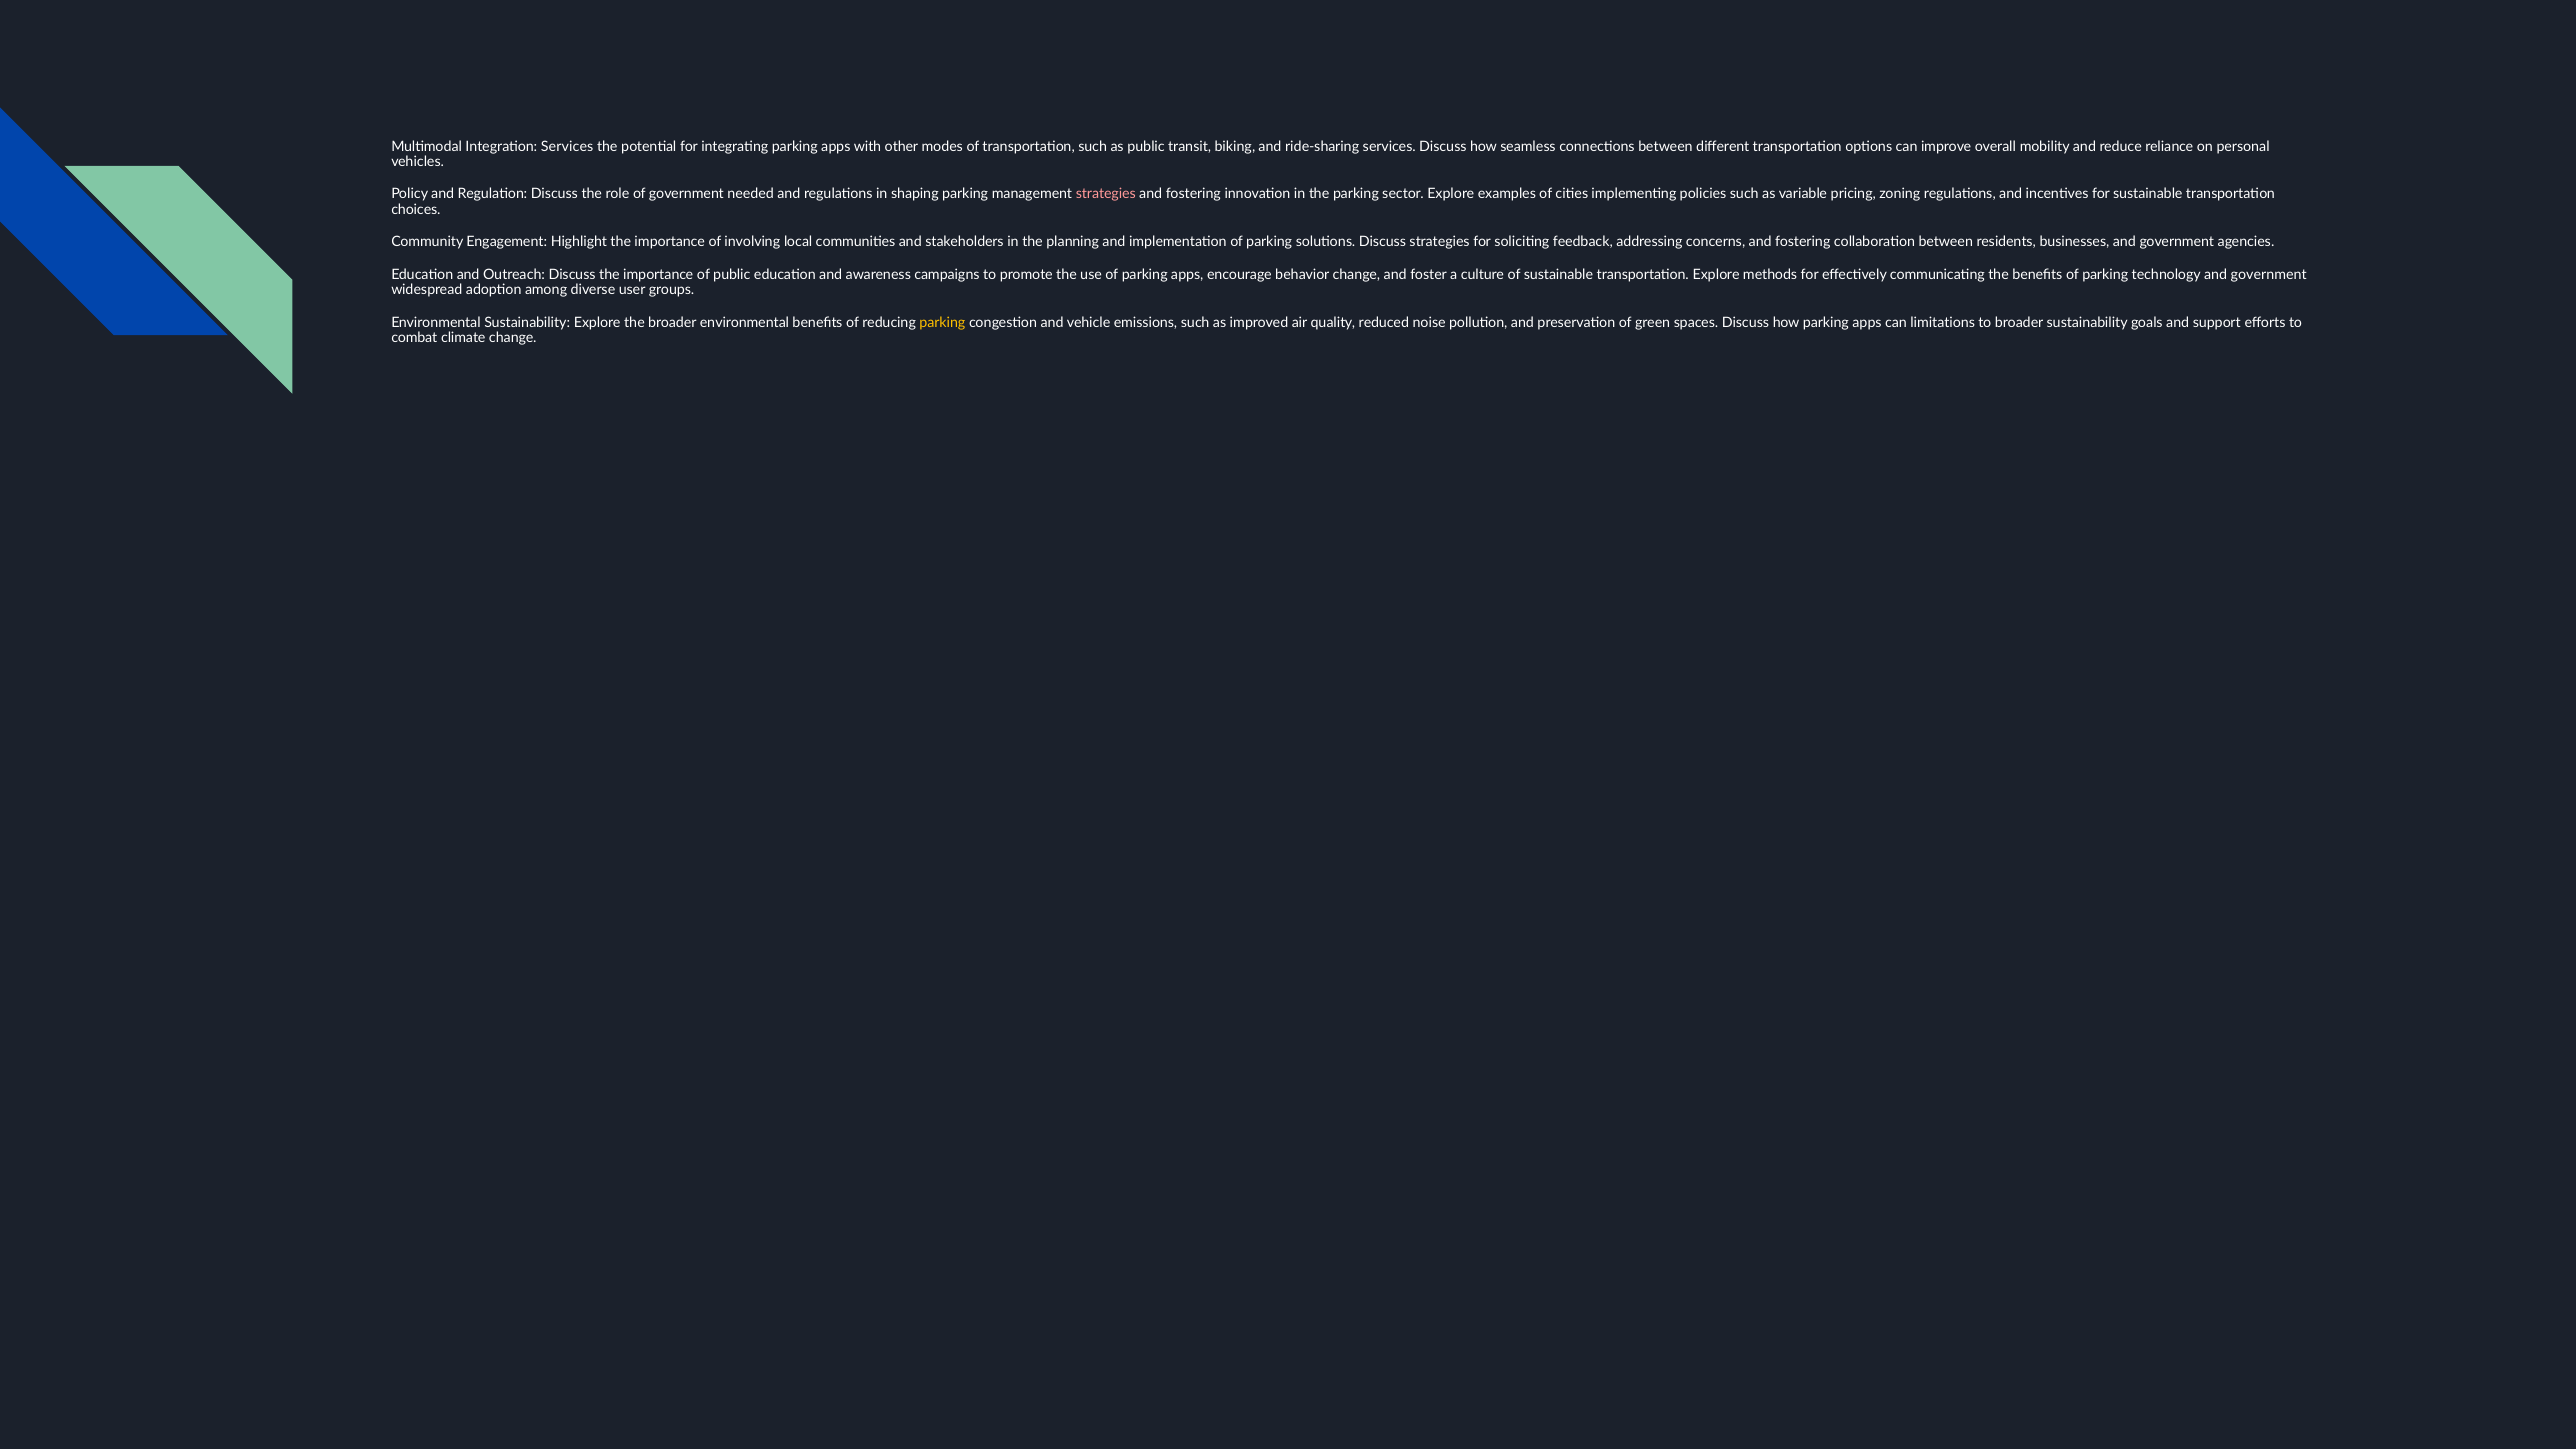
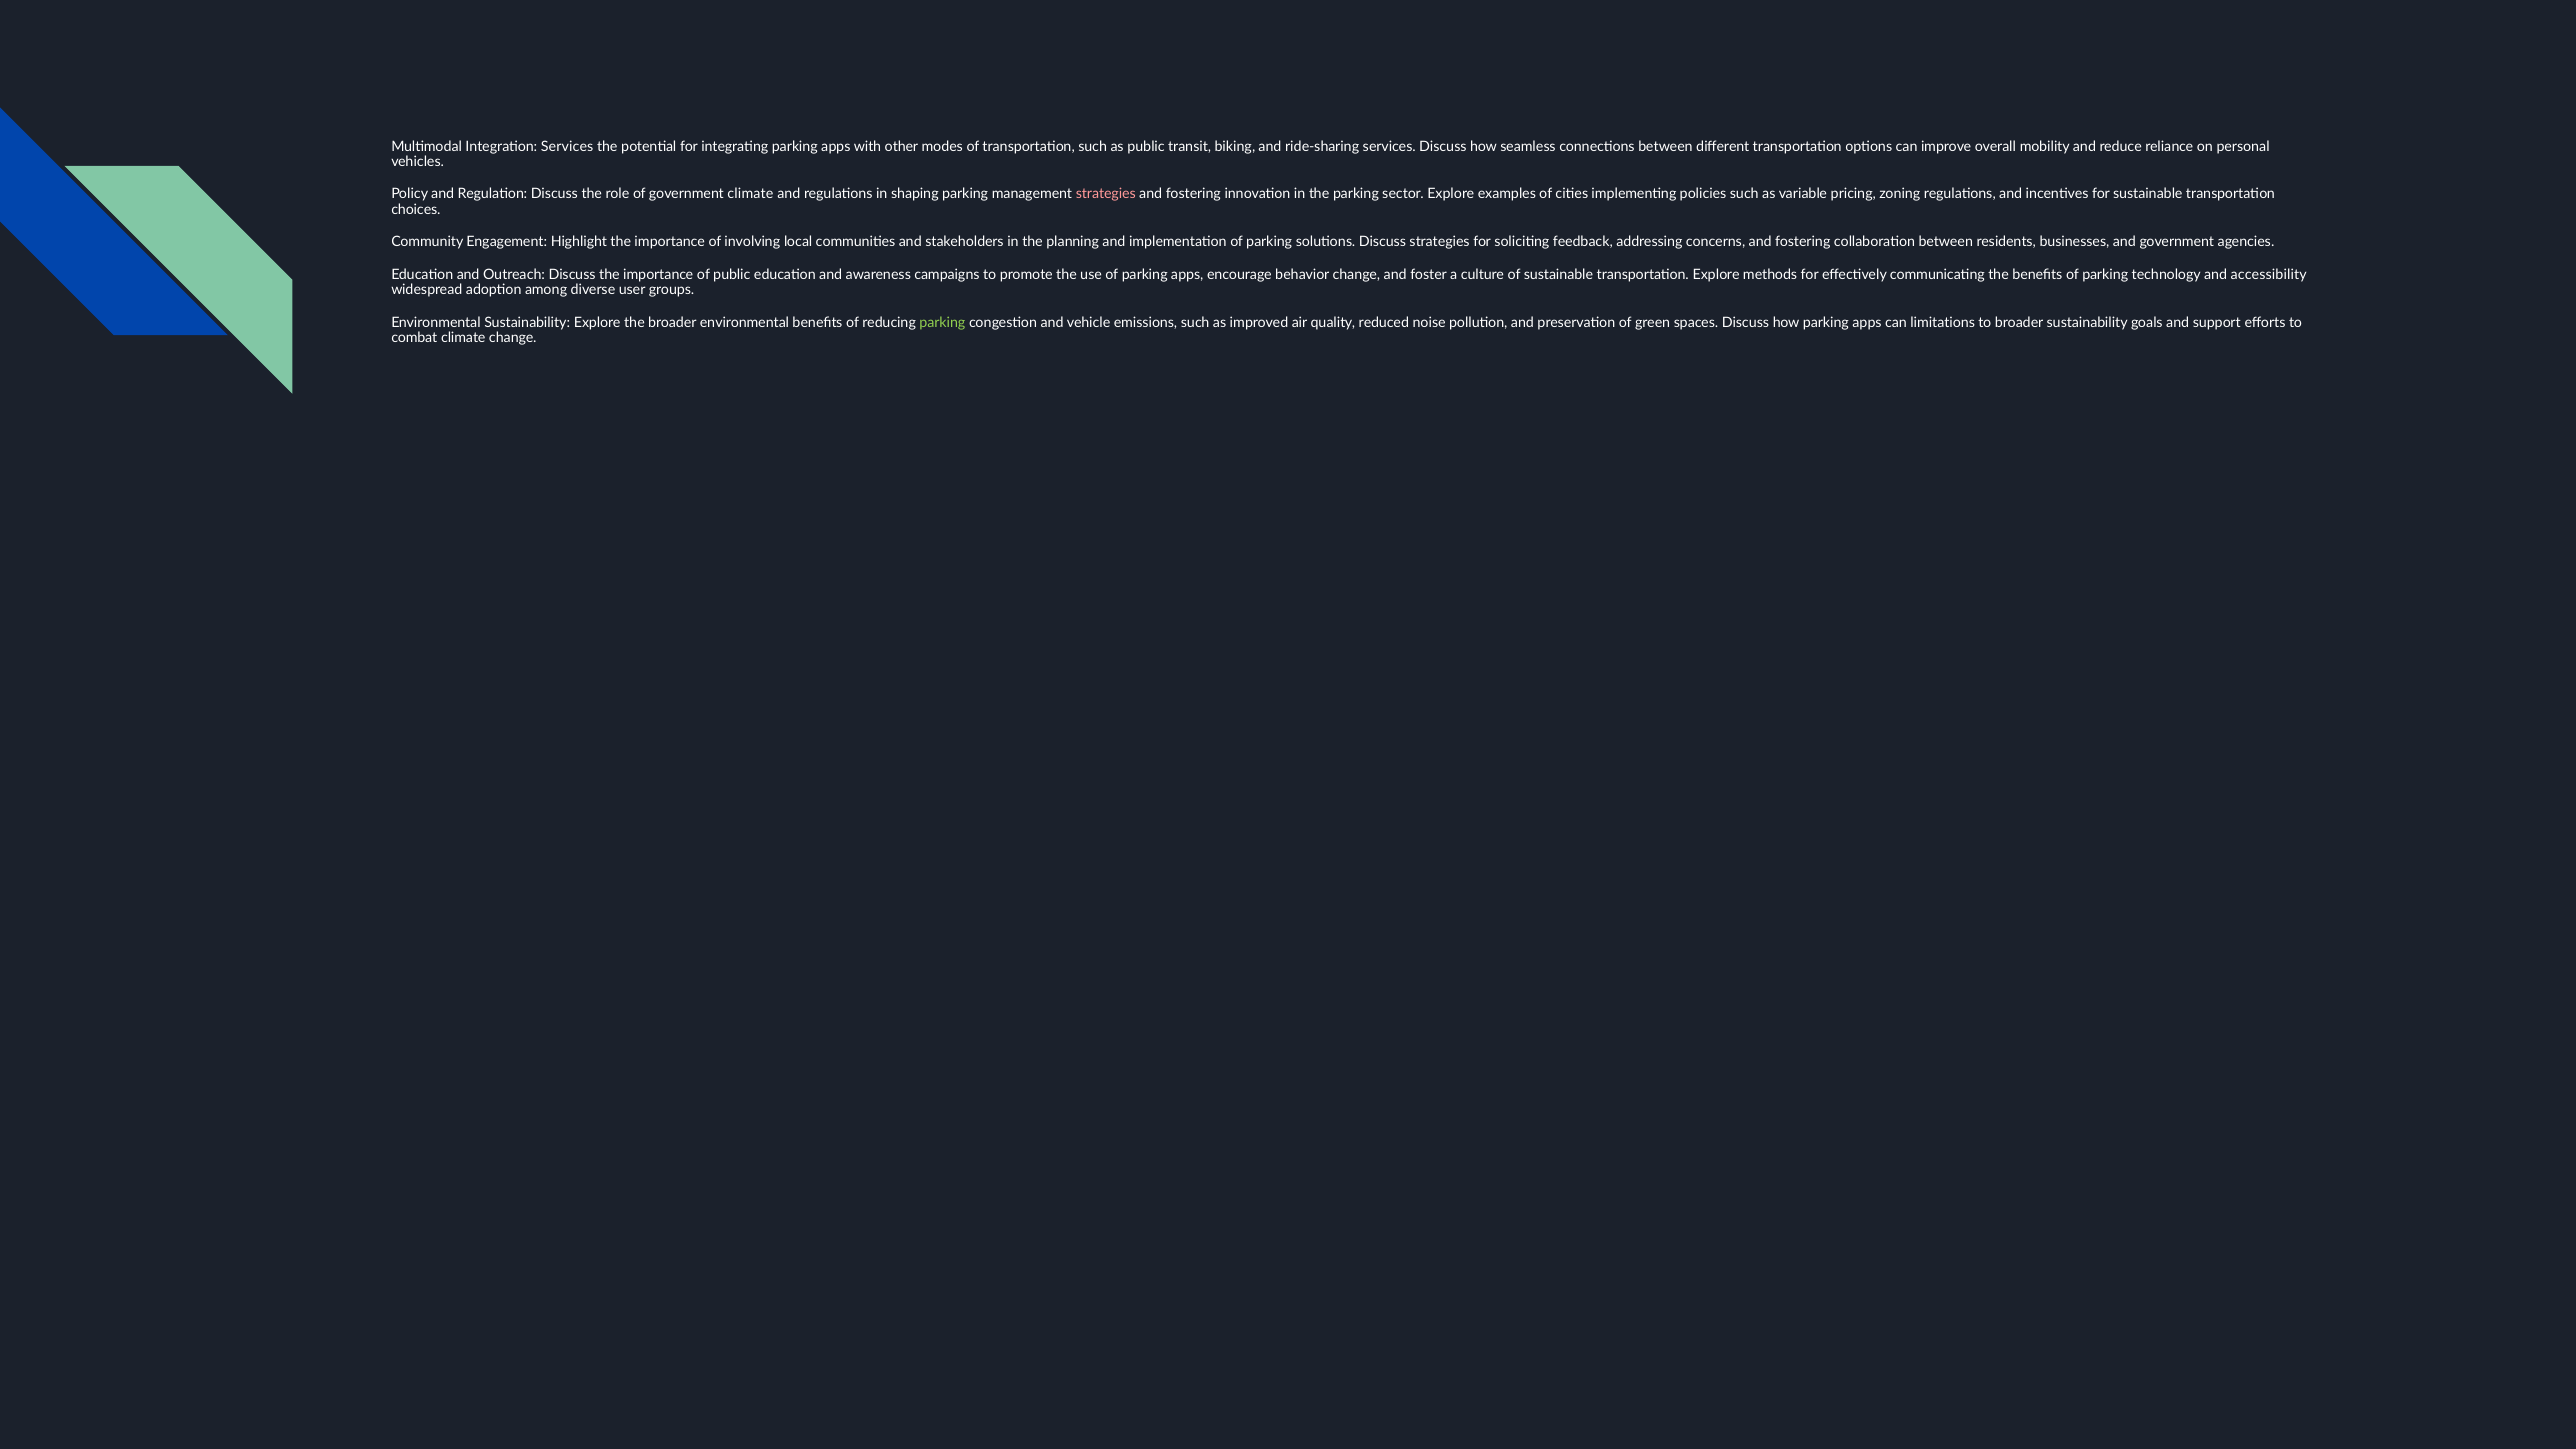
government needed: needed -> climate (751, 194)
technology and government: government -> accessibility (2269, 275)
parking colour: yellow -> light green (942, 323)
